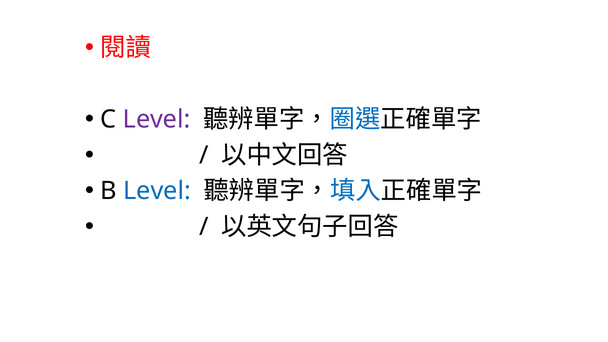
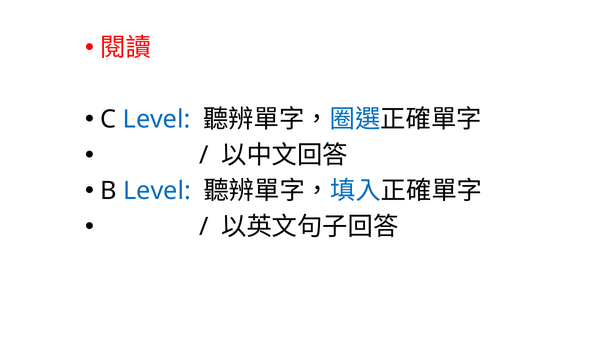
Level colour: purple -> blue (157, 119)
